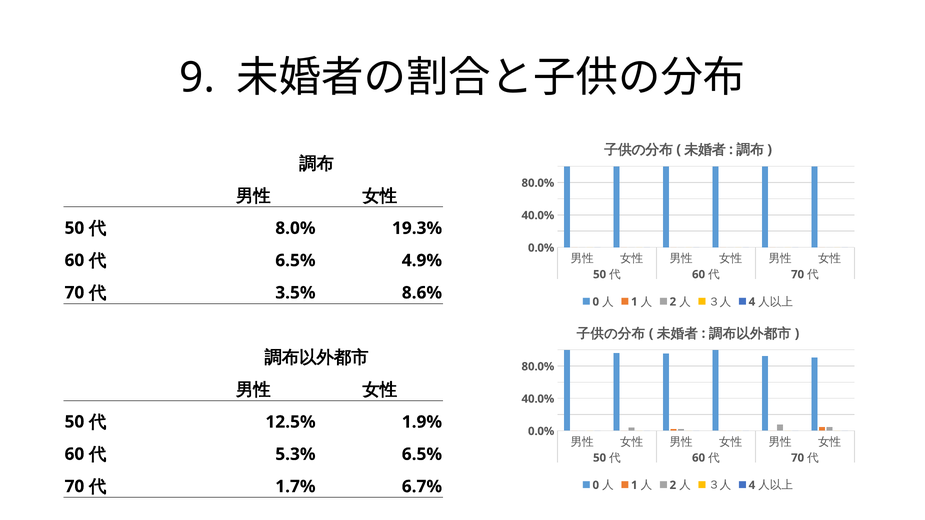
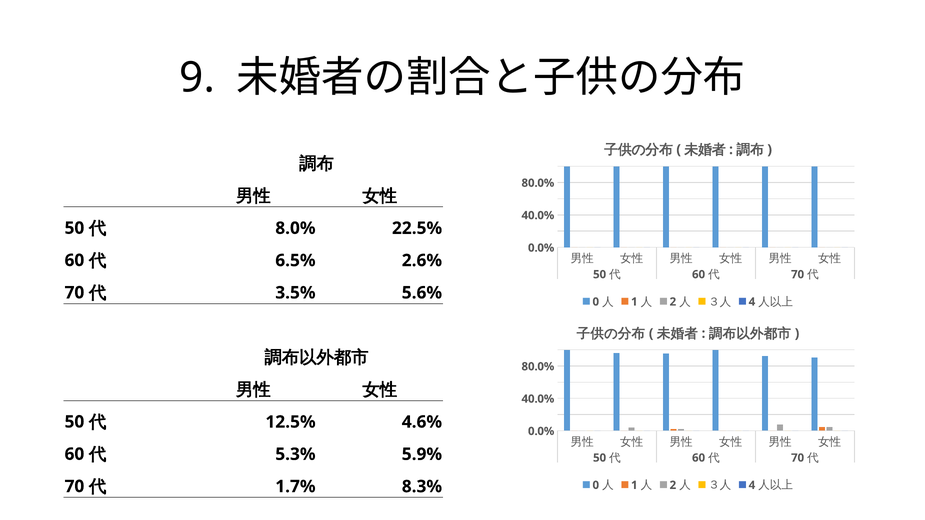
19.3%: 19.3% -> 22.5% (417, 228)
4.9%: 4.9% -> 2.6% (422, 261)
8.6%: 8.6% -> 5.6% (422, 293)
1.9%: 1.9% -> 4.6% (422, 422)
5.3% 6.5%: 6.5% -> 5.9% (422, 454)
6.7%: 6.7% -> 8.3% (422, 487)
